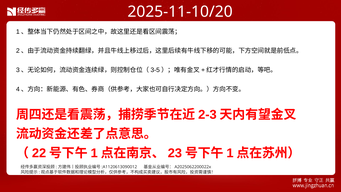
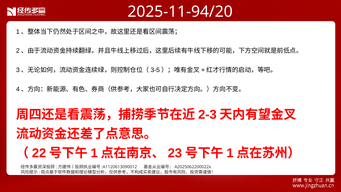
2025-11-10/20: 2025-11-10/20 -> 2025-11-94/20 (180, 12)
